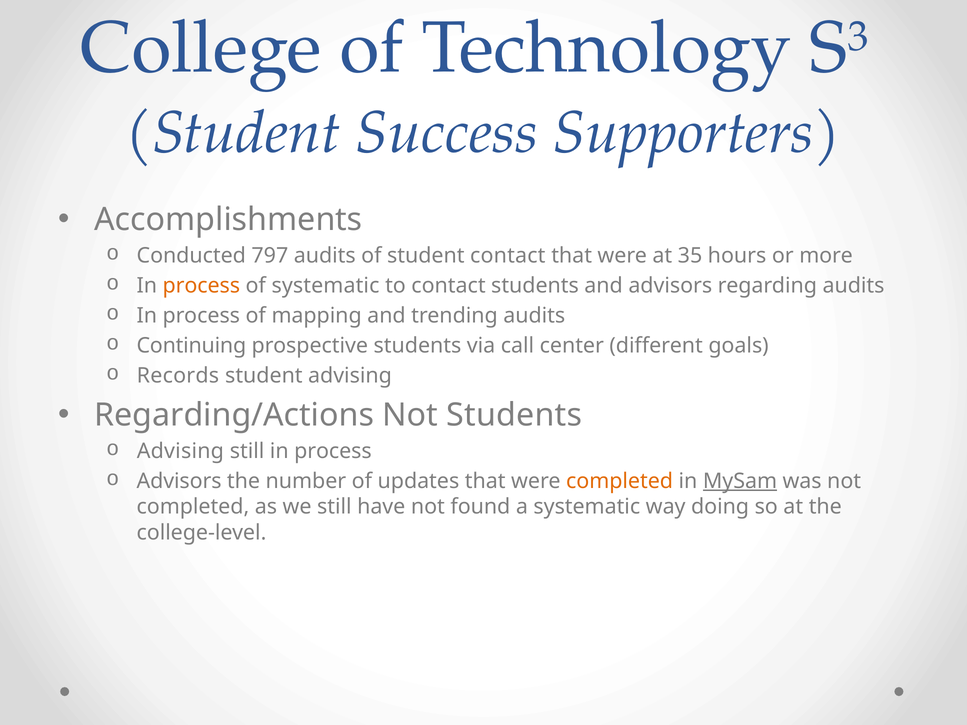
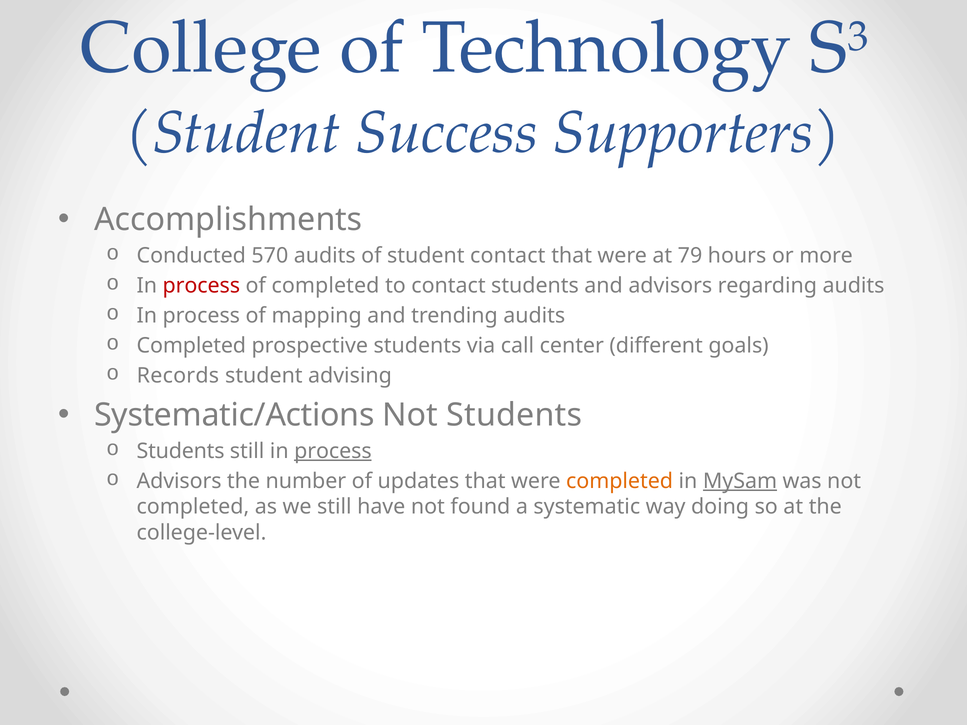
797: 797 -> 570 (270, 256)
35: 35 -> 79 (690, 256)
process colour: orange -> red (201, 286)
of systematic: systematic -> completed (325, 286)
Continuing: Continuing -> Completed (191, 346)
Regarding/Actions: Regarding/Actions -> Systematic/Actions (234, 415)
Advising: Advising -> Students (181, 451)
process underline: none -> present (333, 451)
